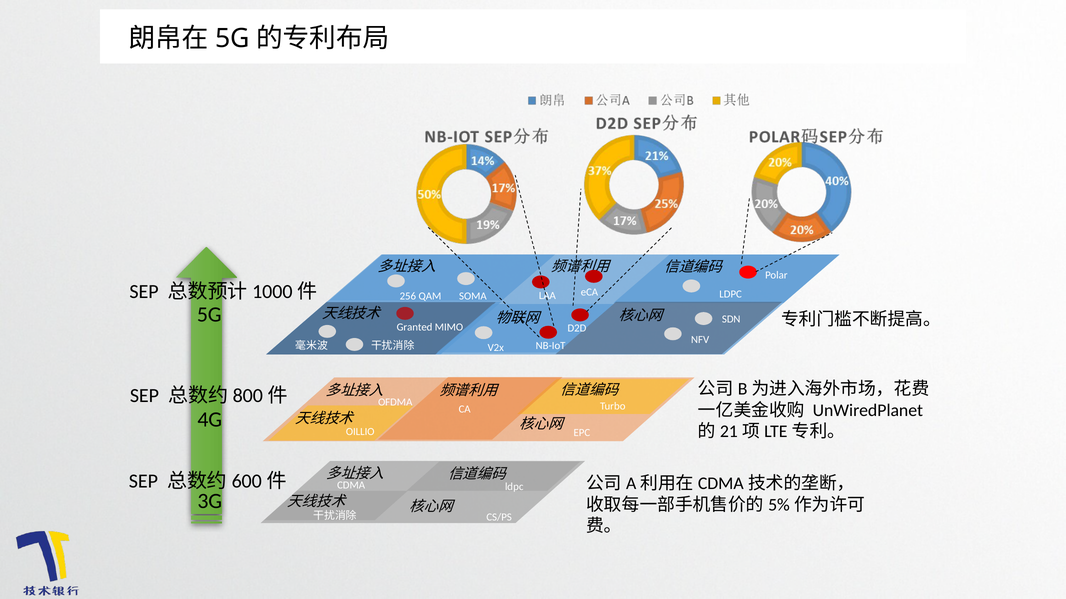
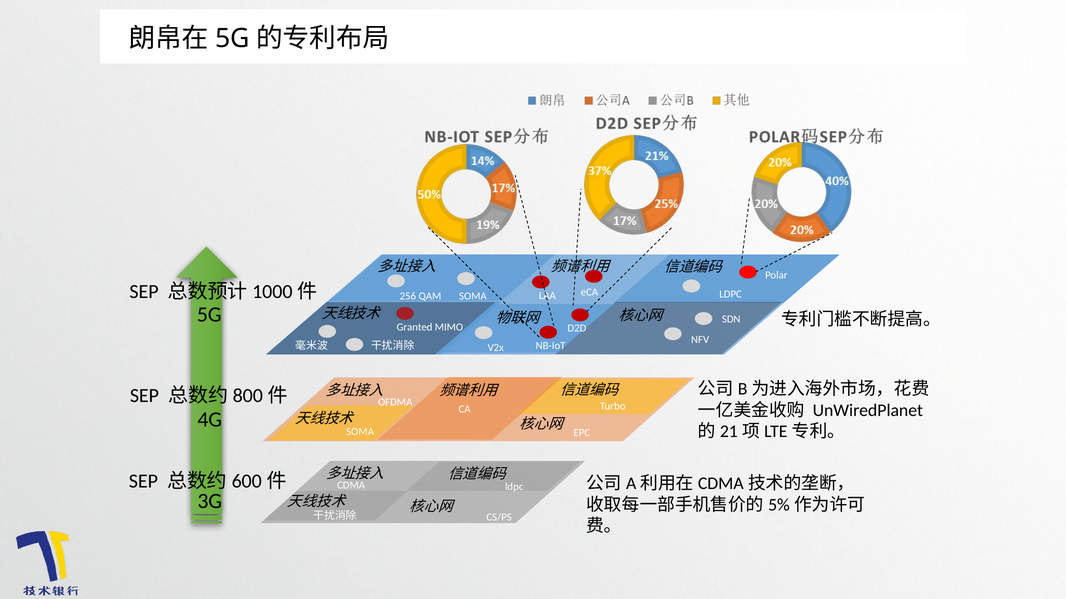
OILLIO: OILLIO -> SOMA (360, 432)
